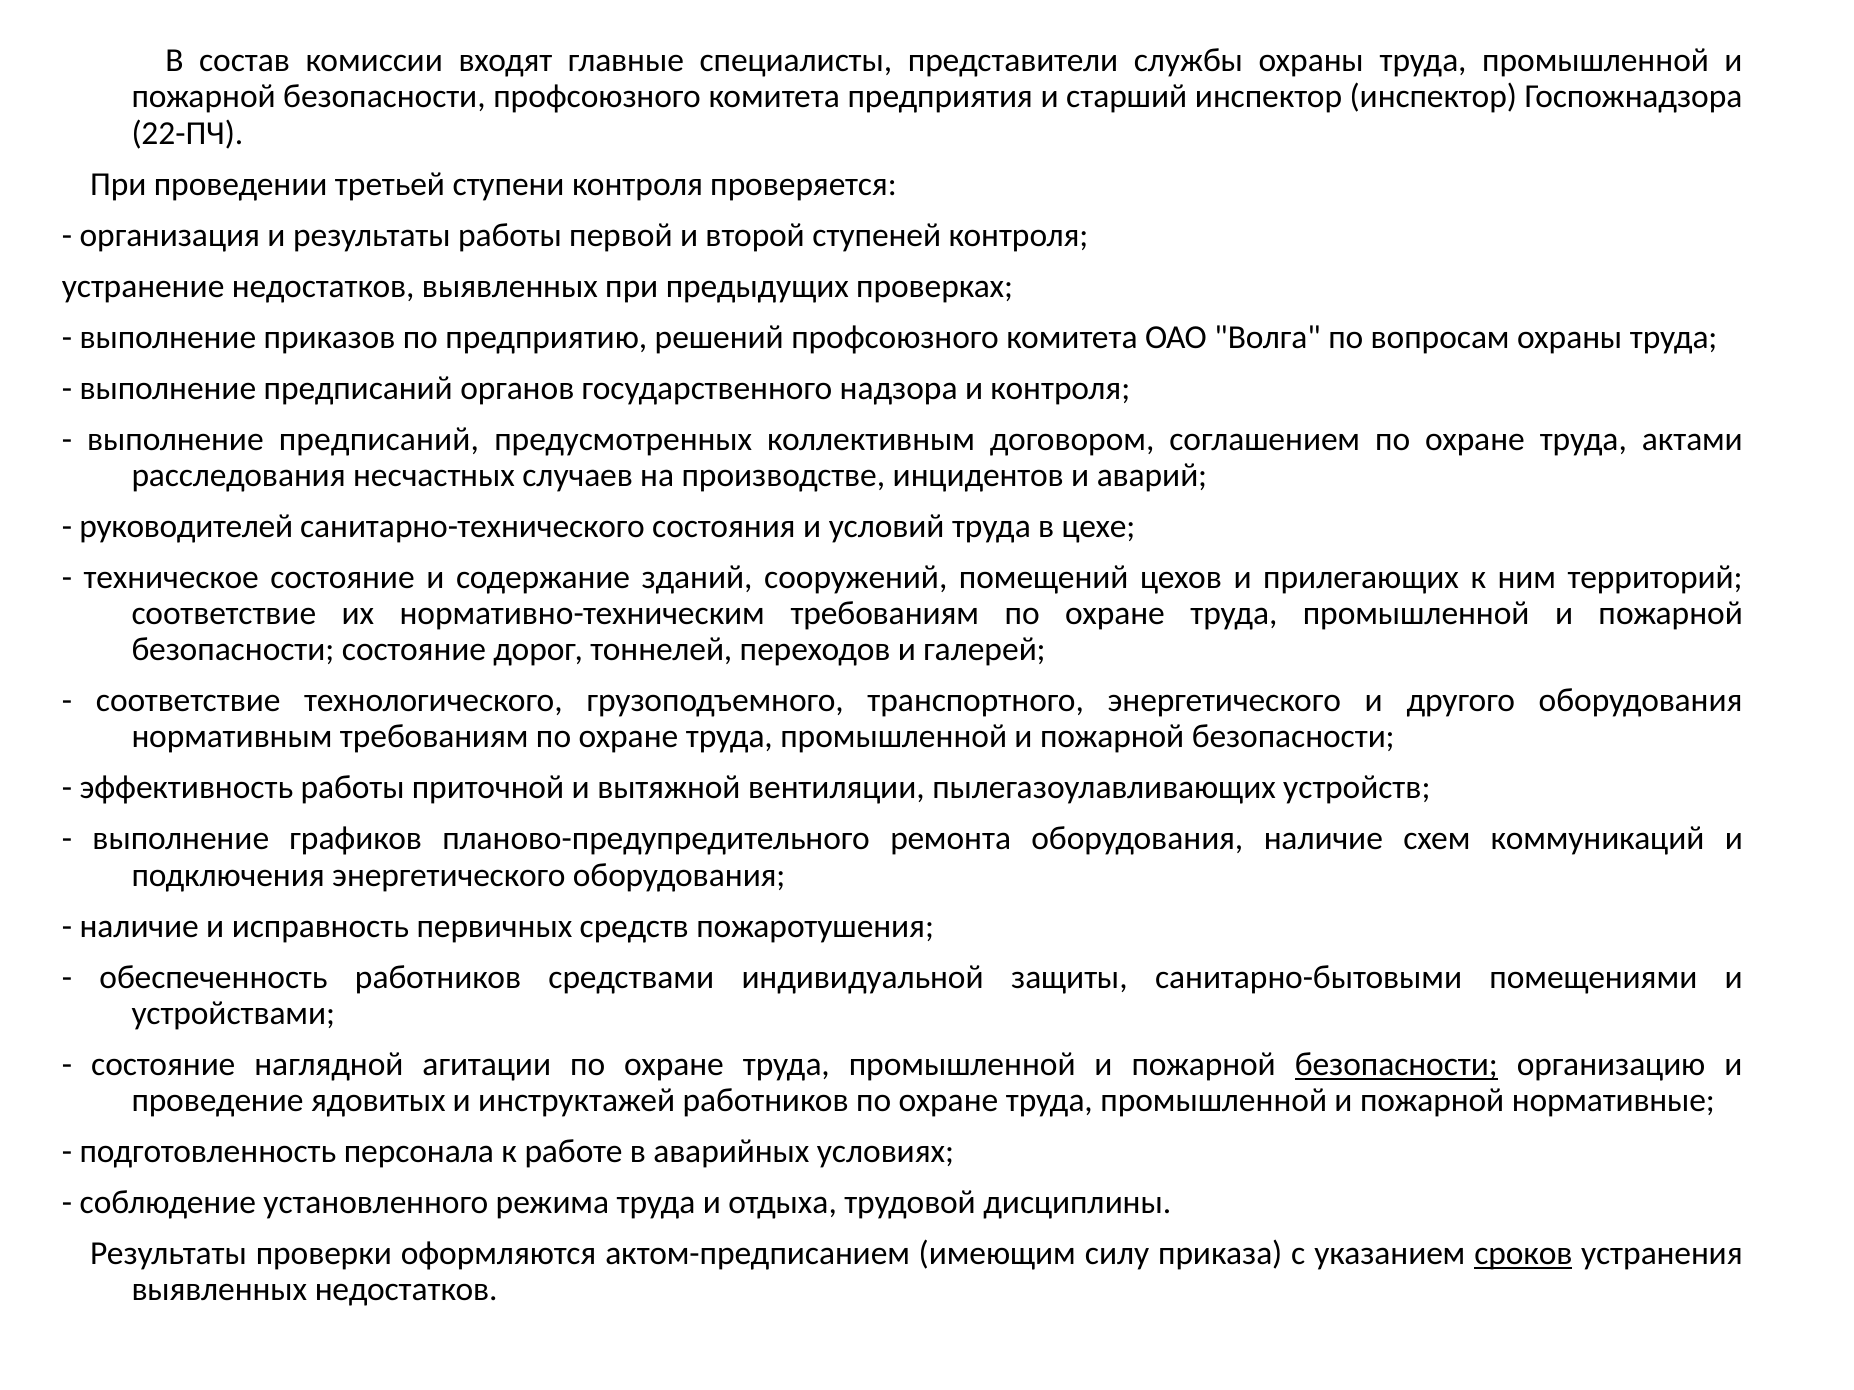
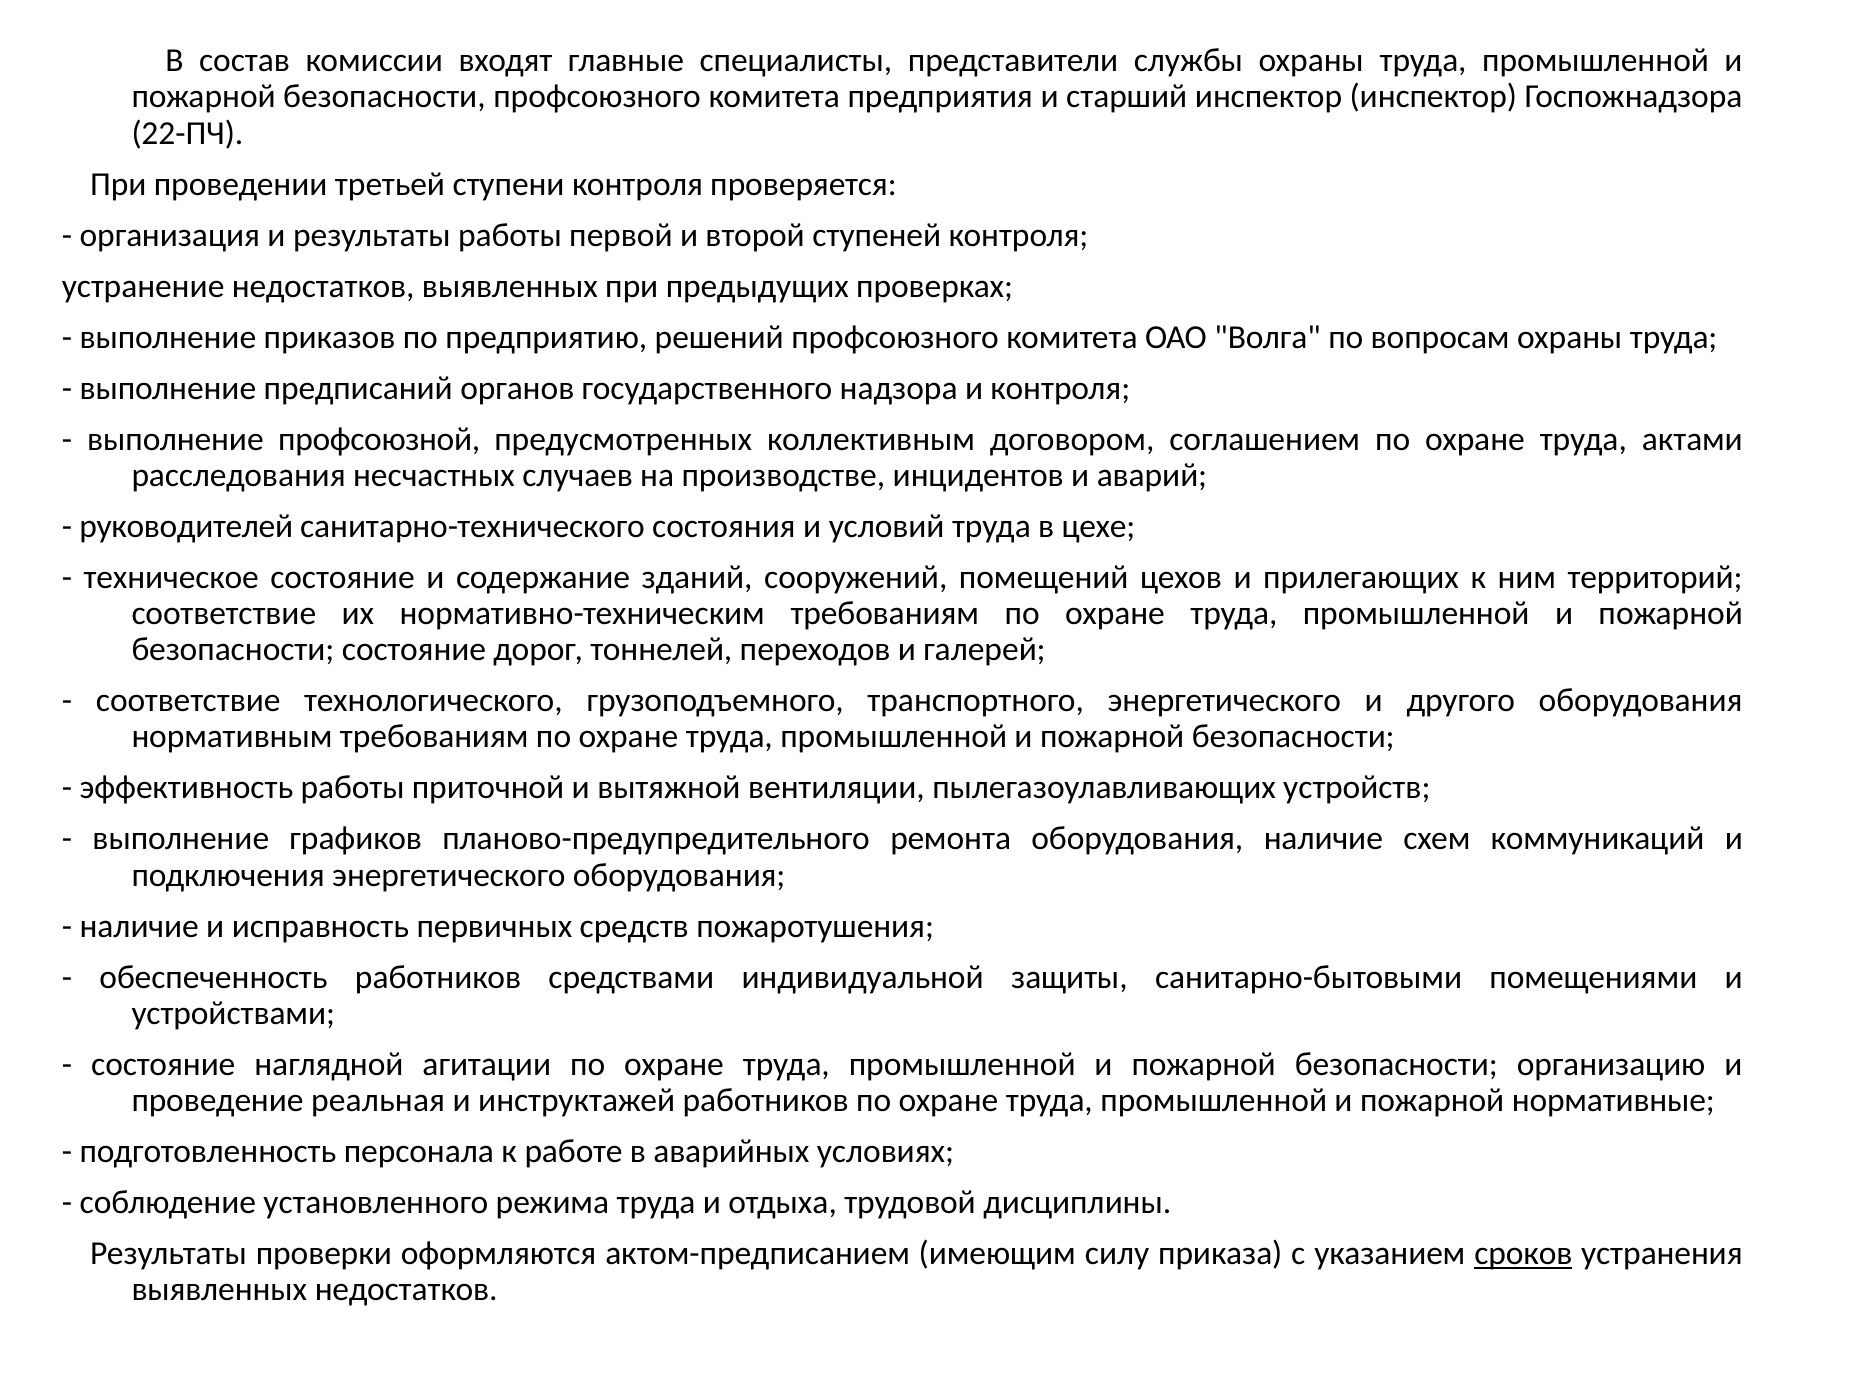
предписаний: предписаний -> профсоюзной (379, 439)
безопасности underline: present -> none (1396, 1065)
ядовитых: ядовитых -> реальная (378, 1101)
